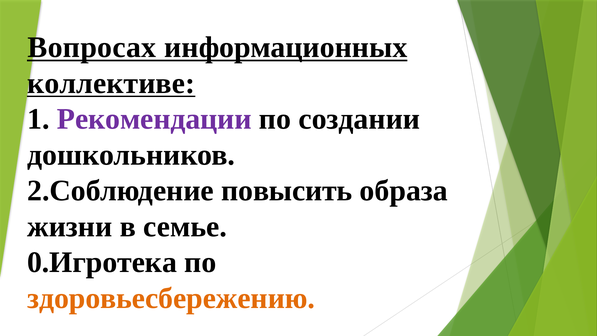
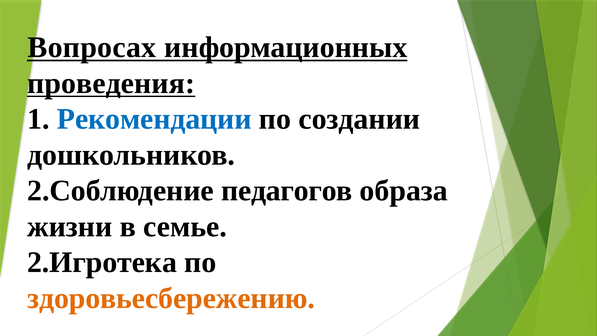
коллективе: коллективе -> проведения (111, 83)
Рекомендации colour: purple -> blue (154, 119)
повысить: повысить -> педагогов (287, 191)
0.Игротека: 0.Игротека -> 2.Игротека (102, 262)
